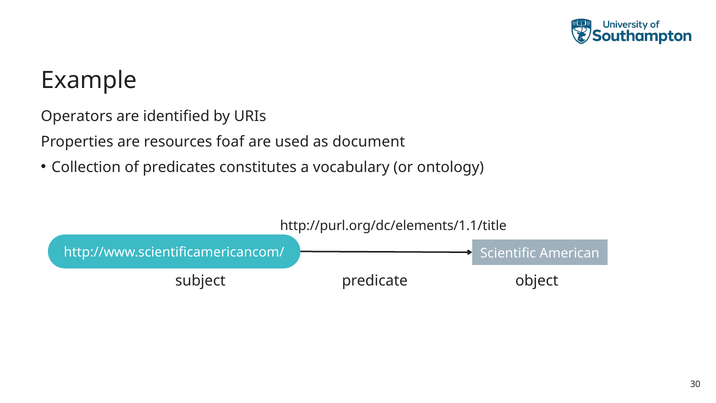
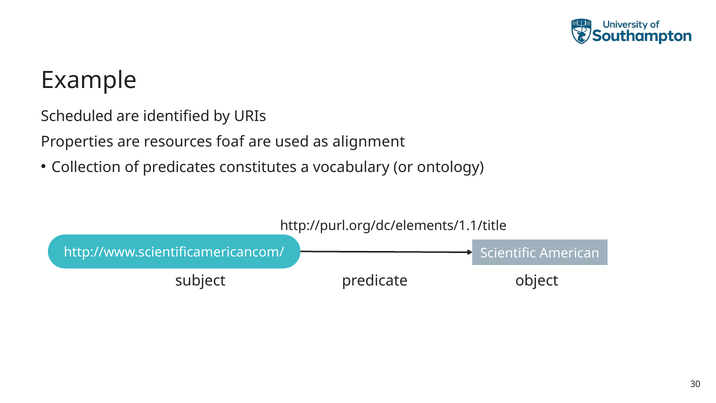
Operators: Operators -> Scheduled (77, 116)
document: document -> alignment (369, 142)
